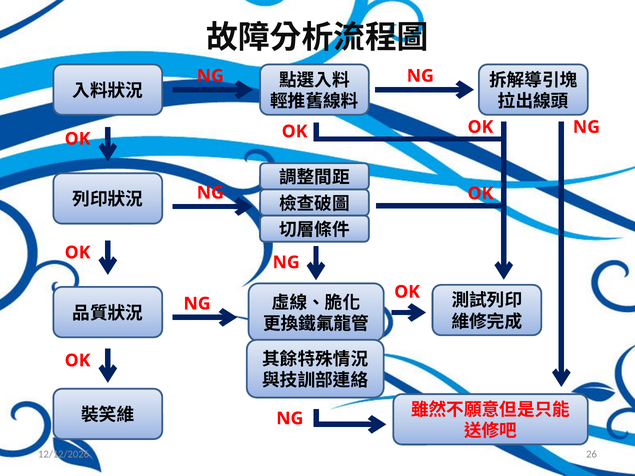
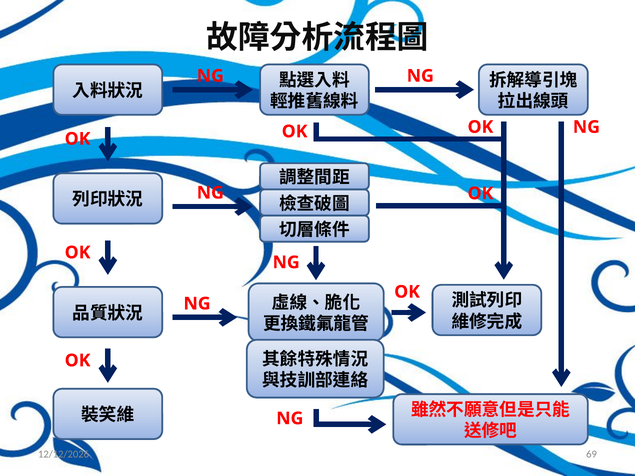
26: 26 -> 69 (592, 455)
